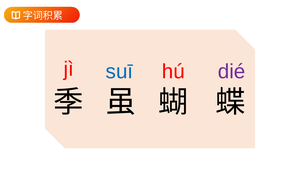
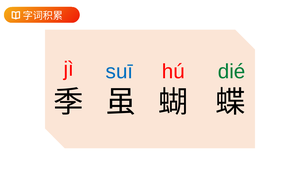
dié colour: purple -> green (232, 71)
